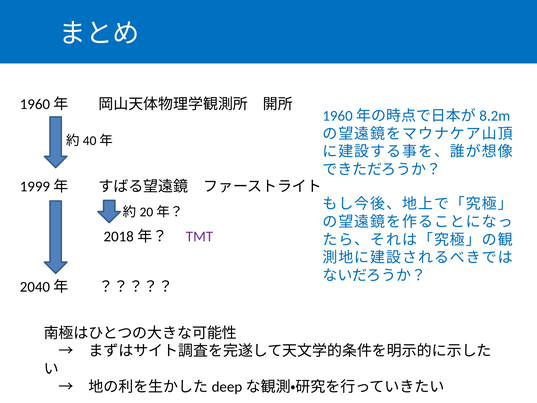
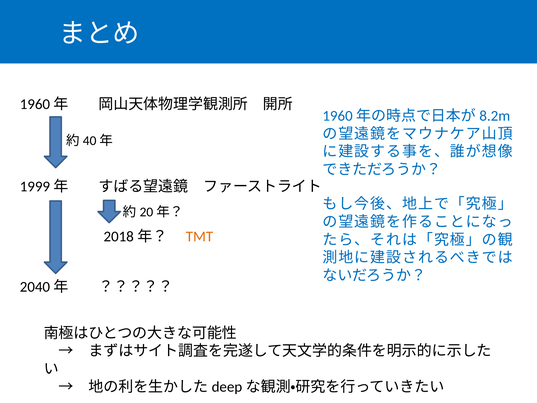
TMT colour: purple -> orange (199, 237)
